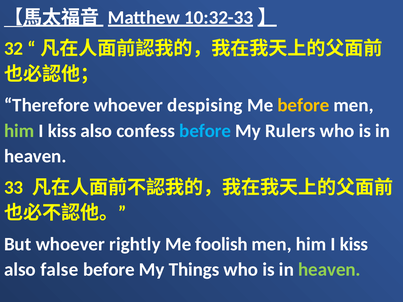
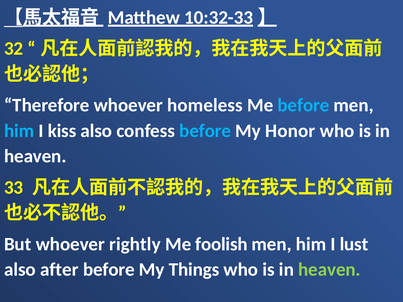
despising: despising -> homeless (205, 105)
before colour: yellow -> light blue (303, 105)
him colour: light green -> light blue (19, 131)
Rulers: Rulers -> Honor (290, 131)
kiss: kiss -> lust (354, 244)
false: false -> after (59, 270)
